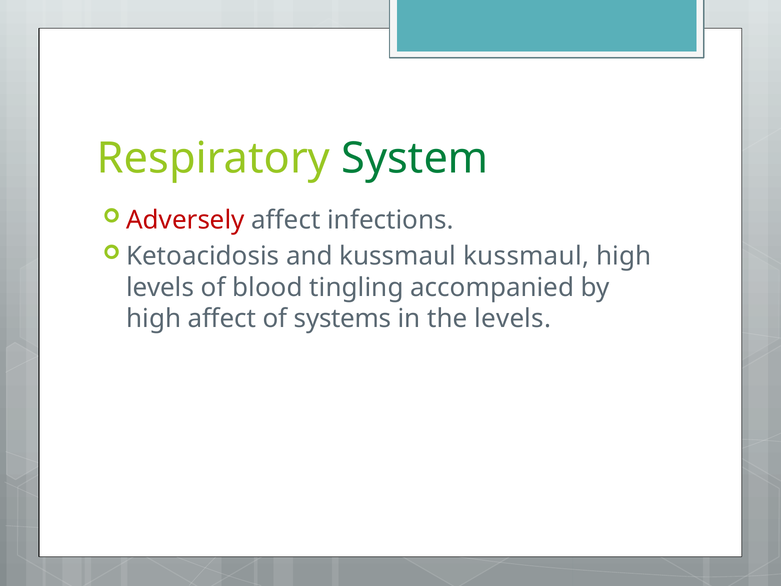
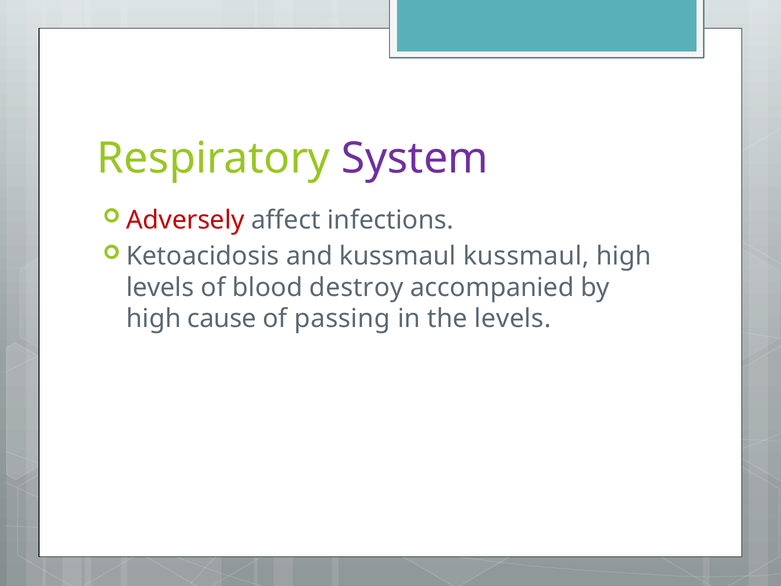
System colour: green -> purple (415, 158)
tingling: tingling -> destroy (356, 288)
high affect: affect -> cause (222, 319)
systems: systems -> passing (342, 319)
